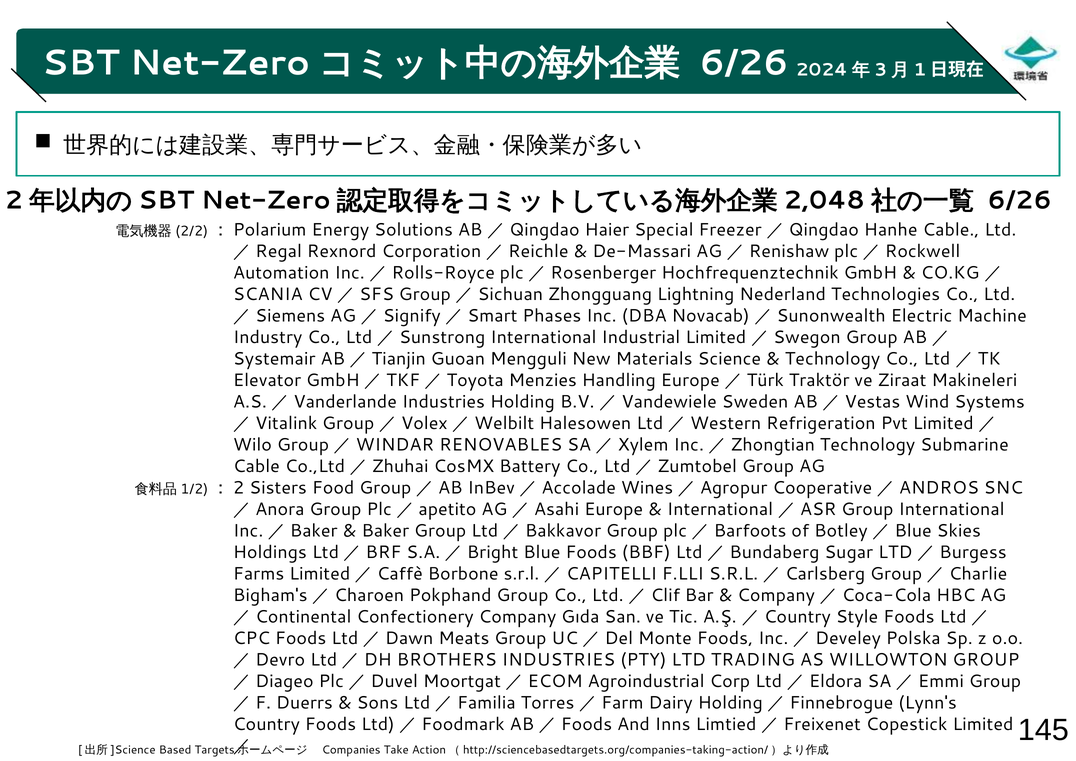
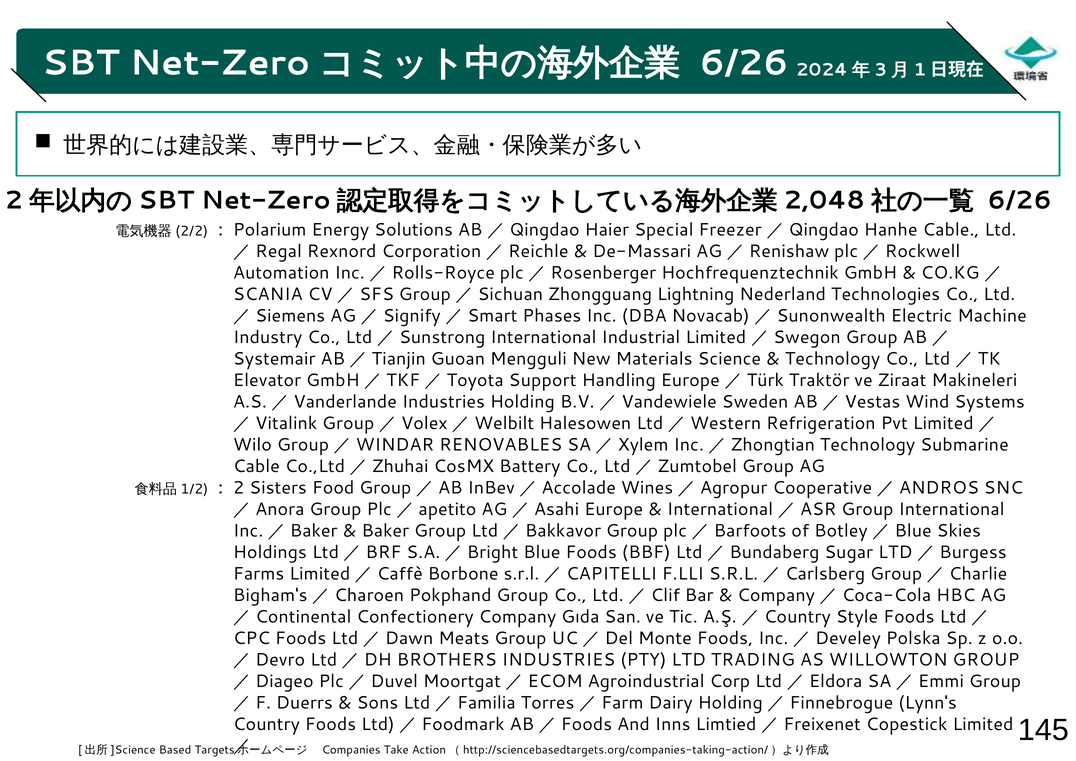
Menzies: Menzies -> Support (543, 380)
